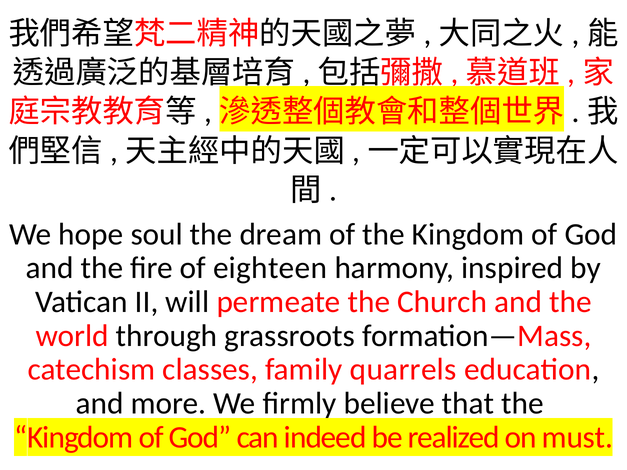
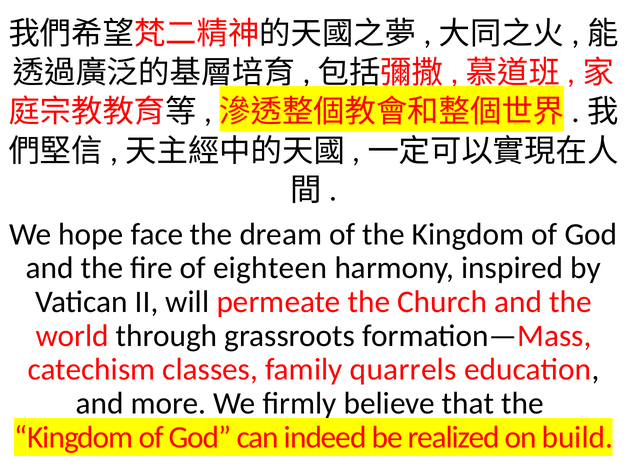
soul: soul -> face (157, 234)
must: must -> build (577, 438)
